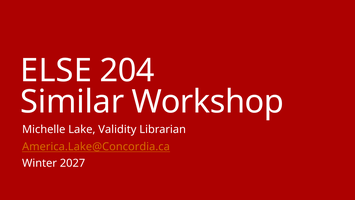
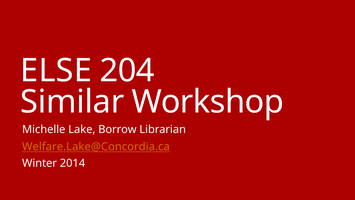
Validity: Validity -> Borrow (117, 129)
America.Lake@Concordia.ca: America.Lake@Concordia.ca -> Welfare.Lake@Concordia.ca (96, 147)
2027: 2027 -> 2014 (73, 163)
